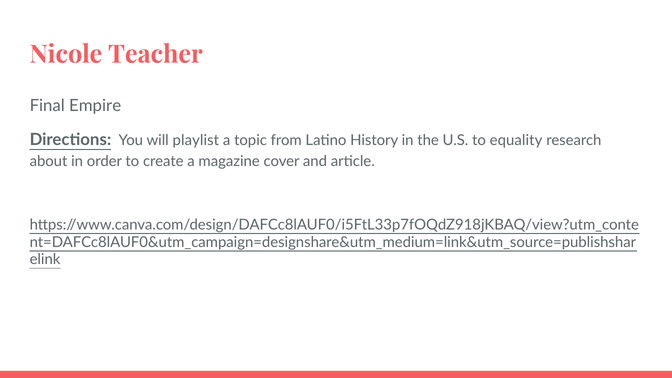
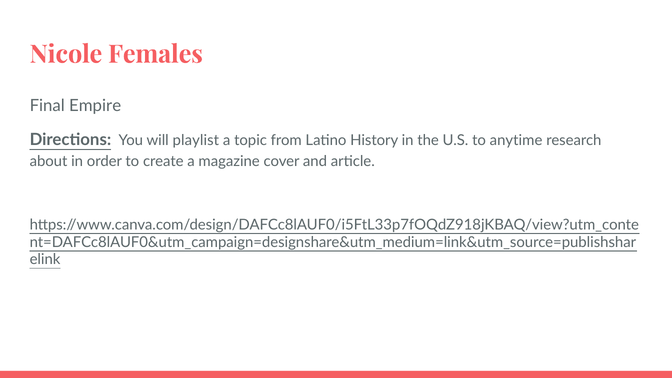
Teacher: Teacher -> Females (155, 54)
equality: equality -> anytime (516, 140)
